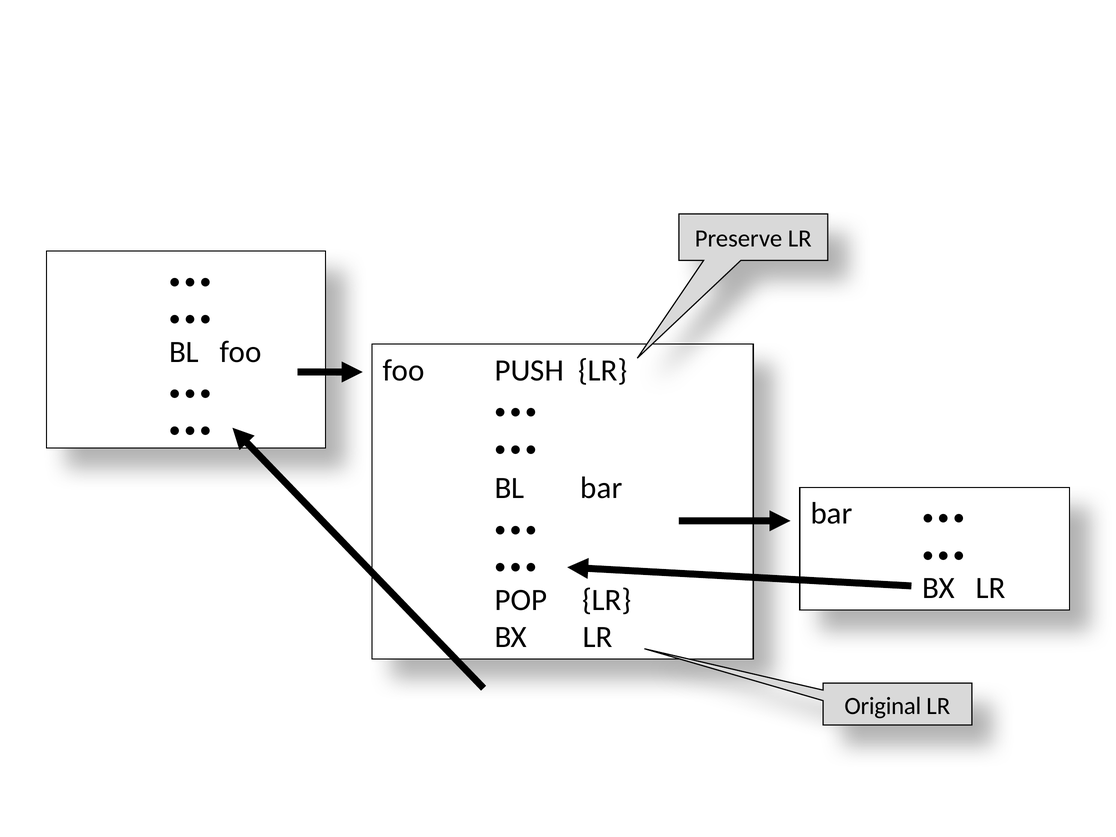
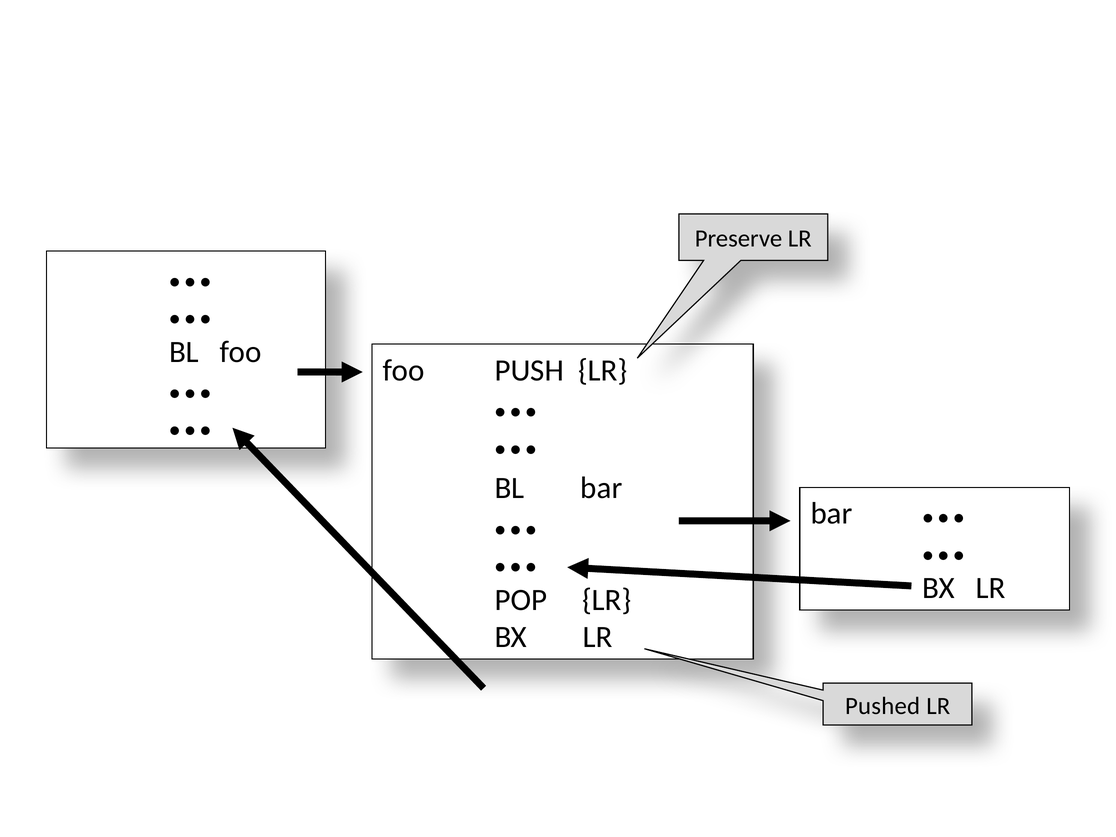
Original: Original -> Pushed (883, 706)
